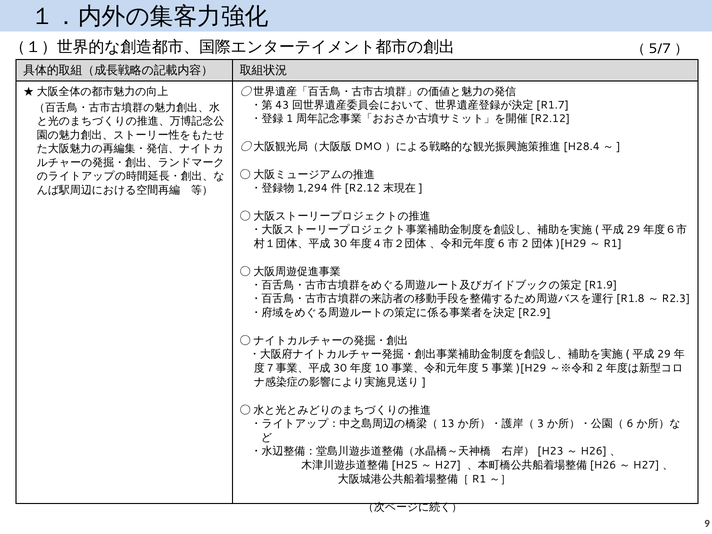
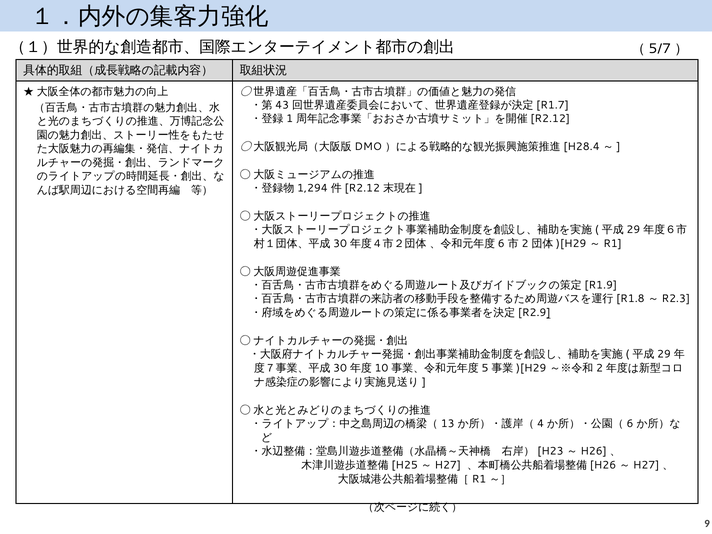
3: 3 -> 4 (541, 424)
